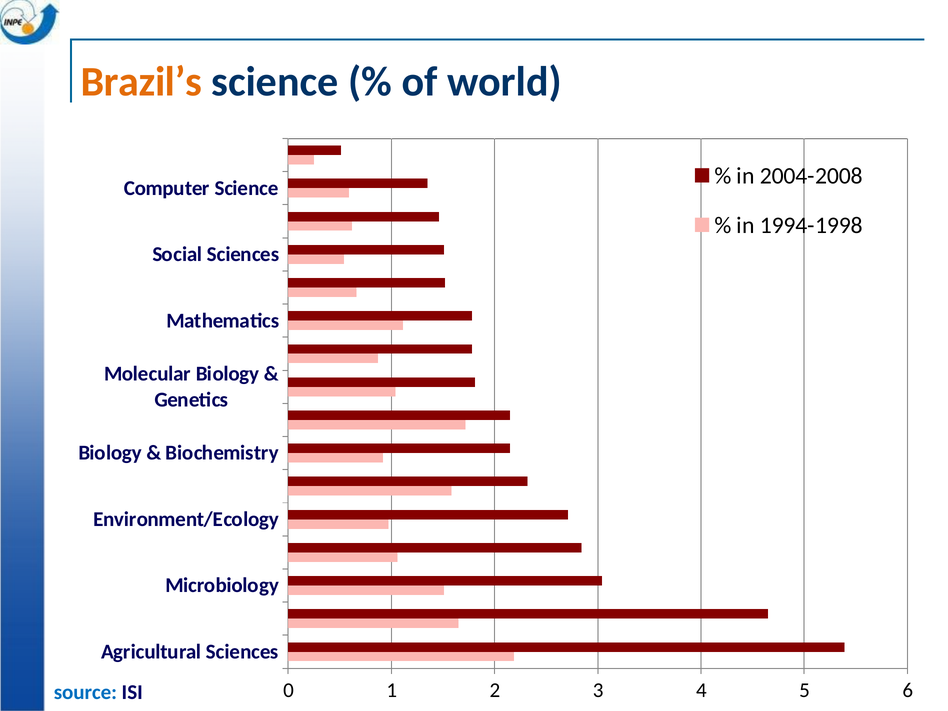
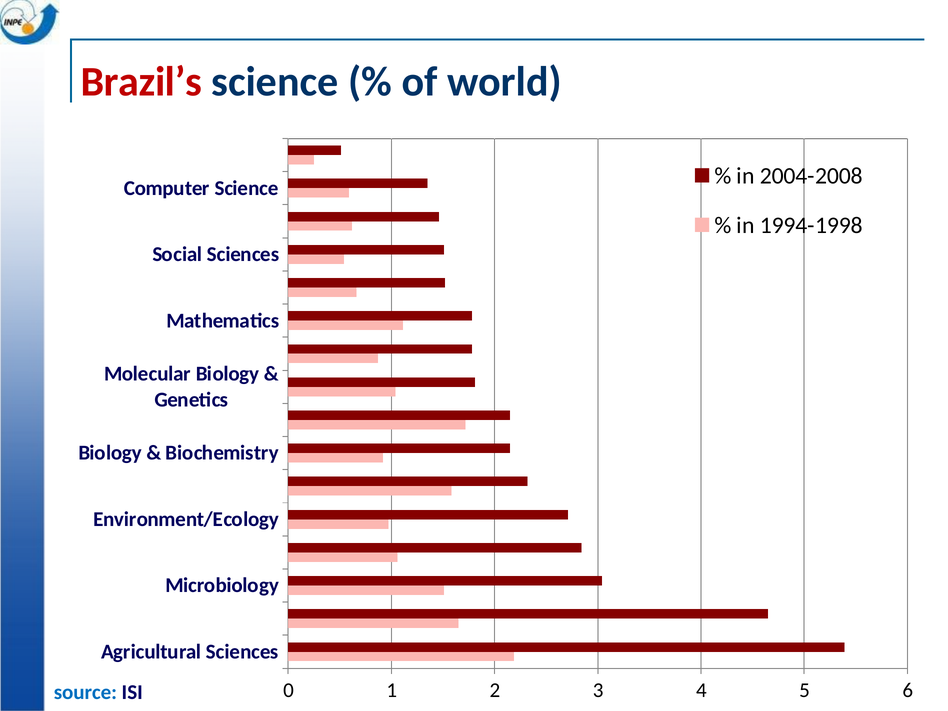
Brazil’s colour: orange -> red (141, 82)
